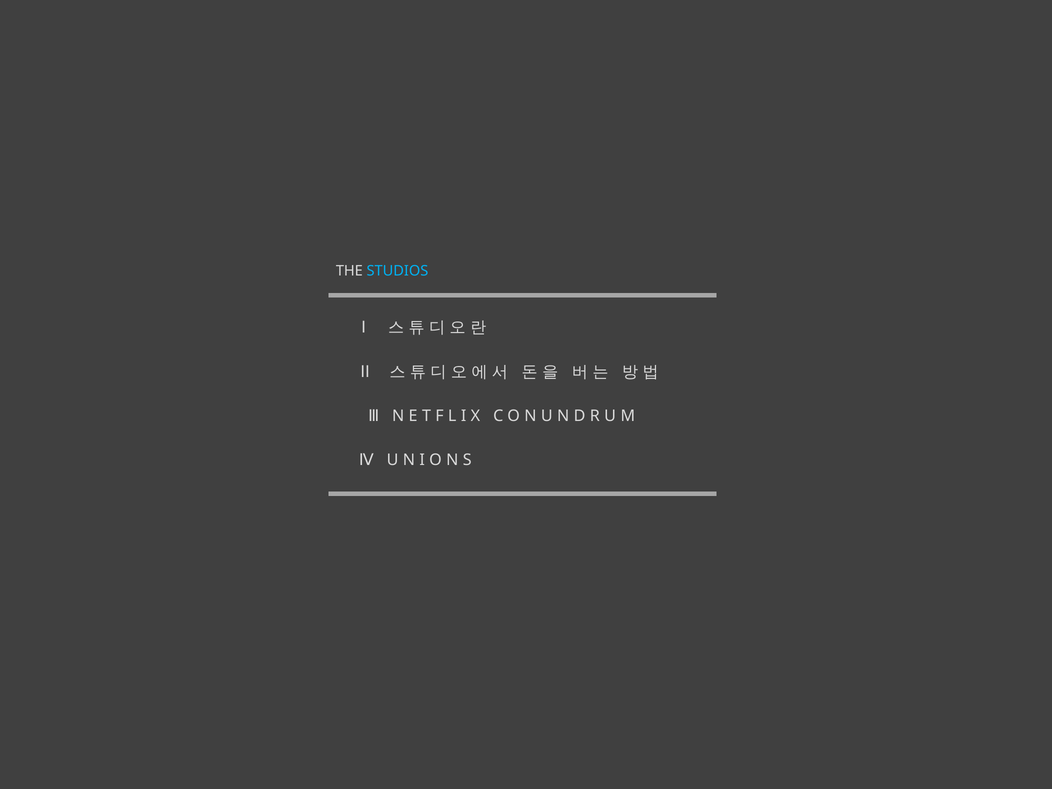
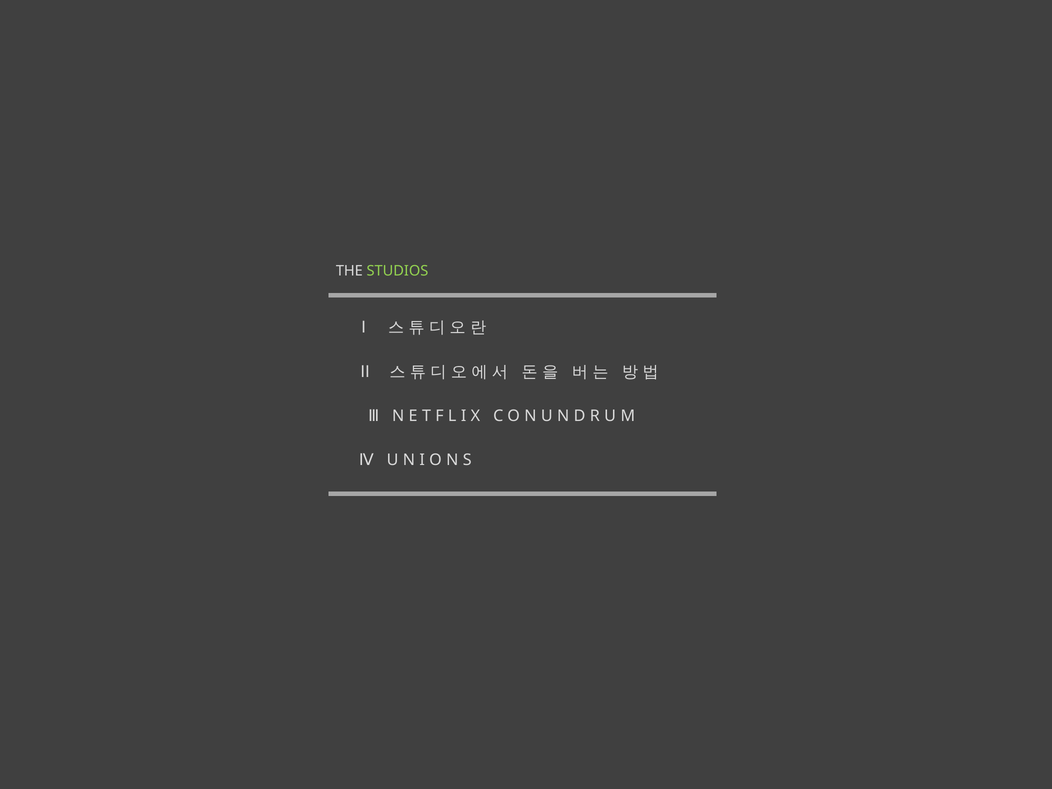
STUDIOS colour: light blue -> light green (397, 271)
